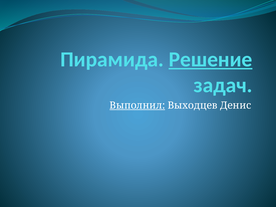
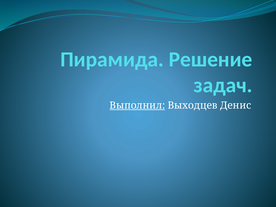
Решение underline: present -> none (211, 59)
